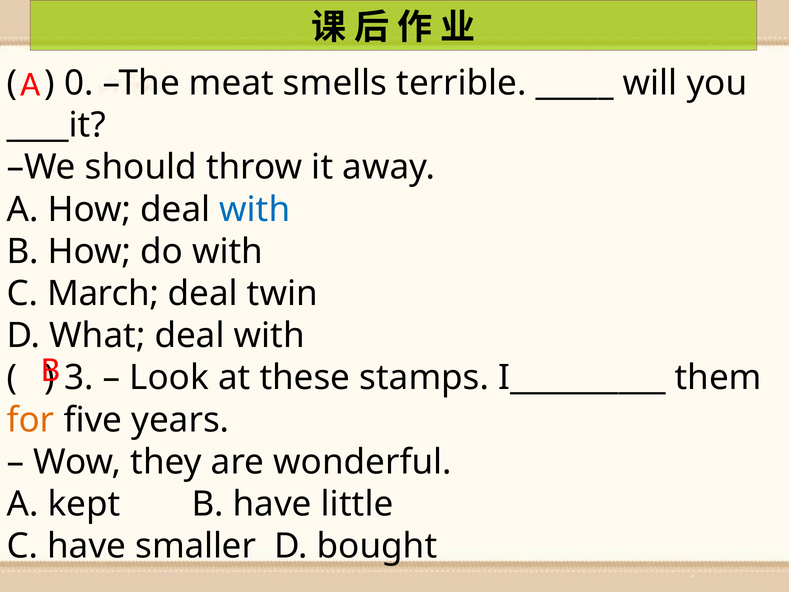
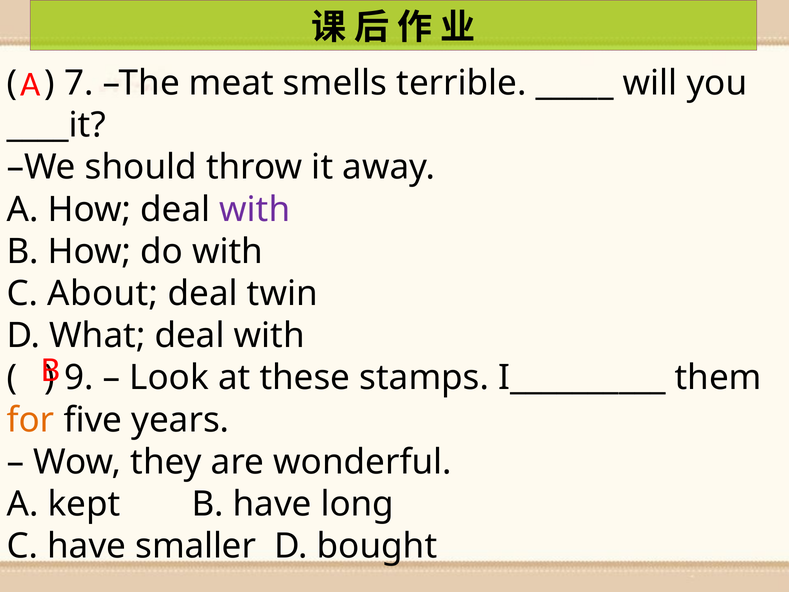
0: 0 -> 7 (79, 83)
with colour: blue -> purple (255, 209)
March: March -> About (103, 294)
3: 3 -> 9 (79, 378)
little: little -> long (357, 504)
